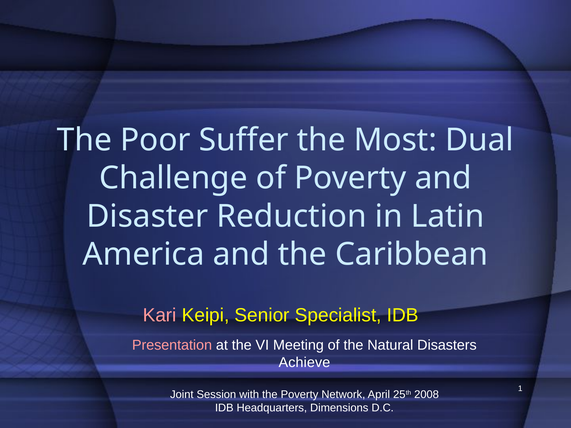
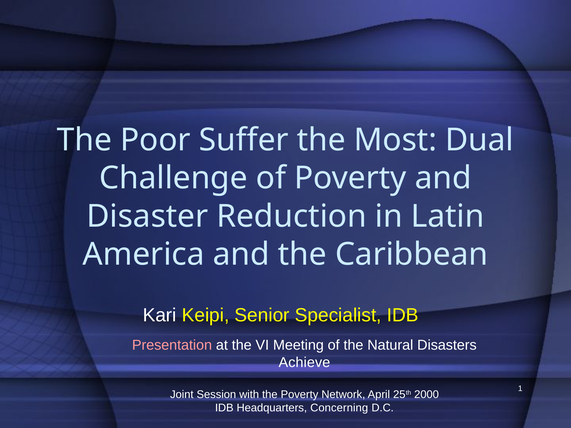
Kari colour: pink -> white (160, 315)
2008: 2008 -> 2000 (427, 395)
Dimensions: Dimensions -> Concerning (339, 408)
